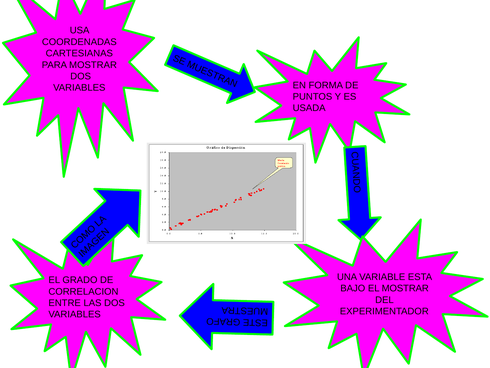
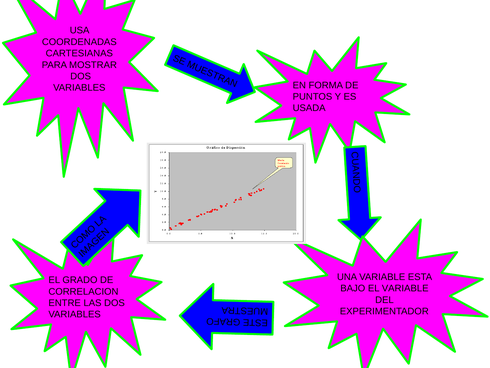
EL MOSTRAR: MOSTRAR -> VARIABLE (405, 288)
